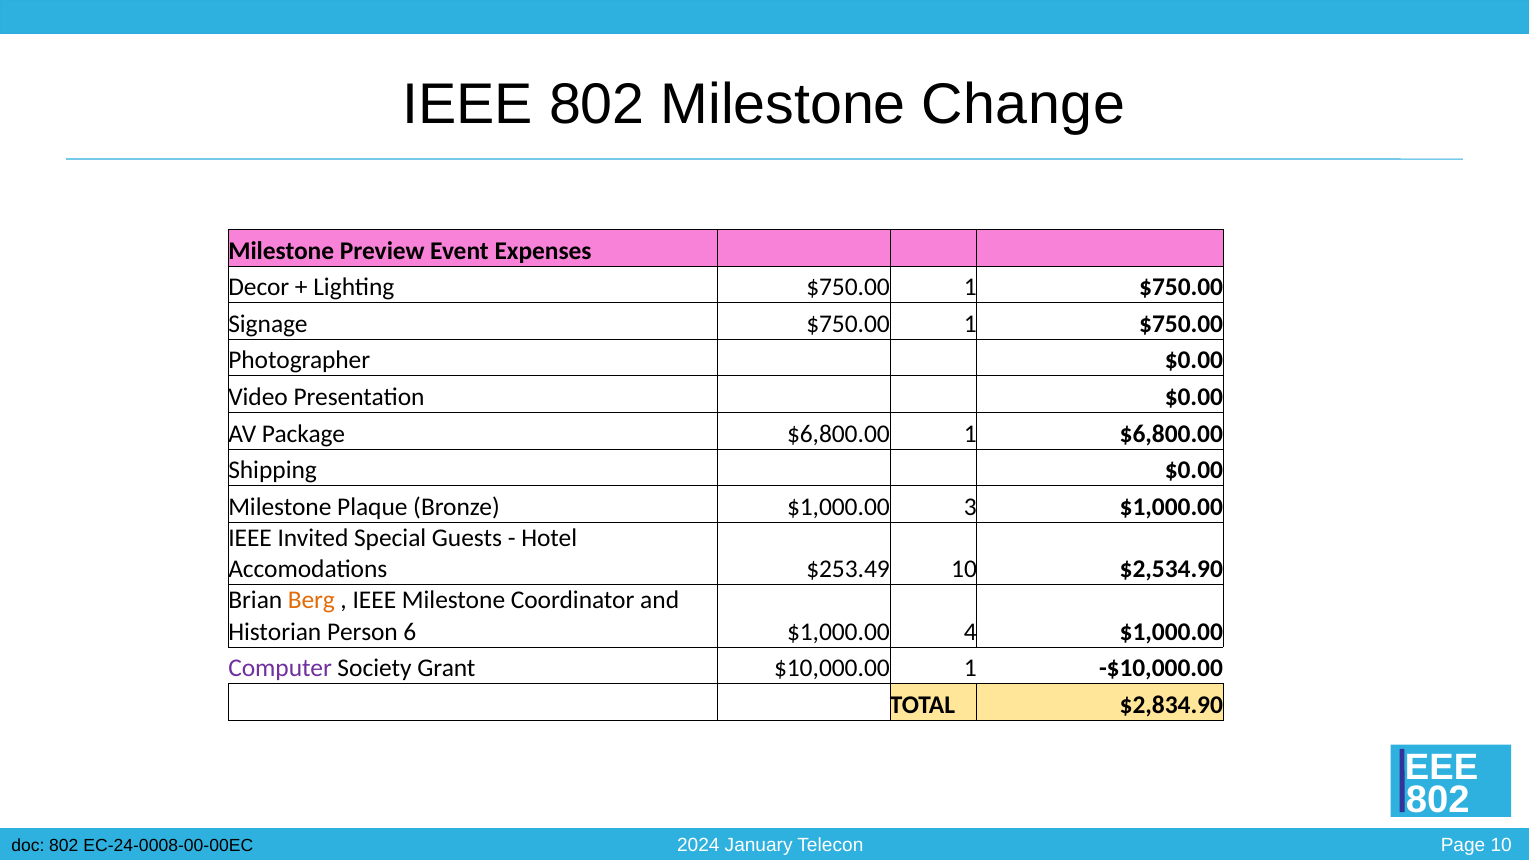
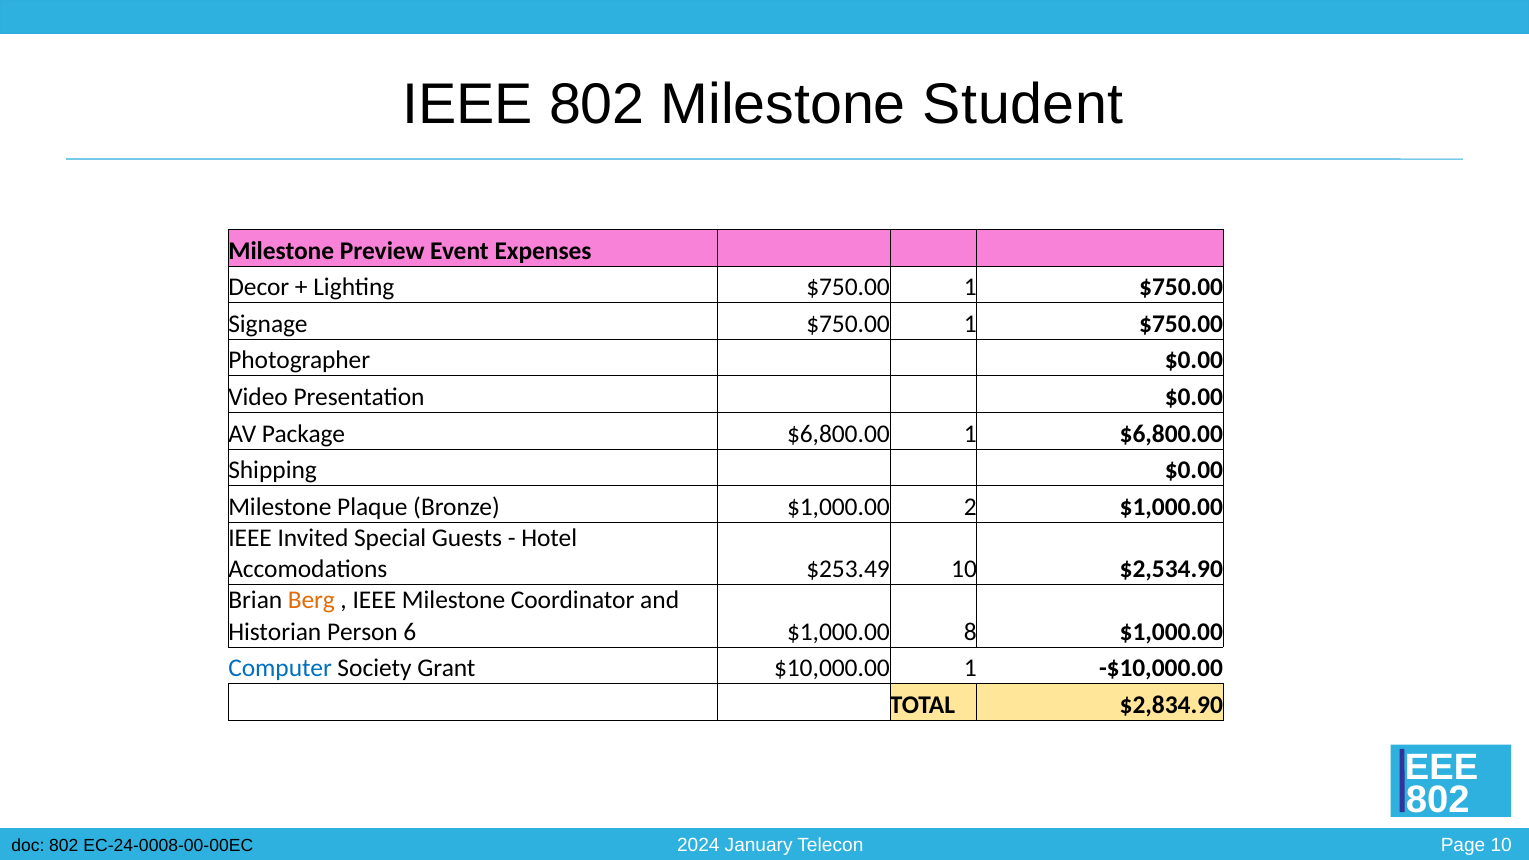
Change: Change -> Student (1023, 104)
3: 3 -> 2 (970, 507)
4: 4 -> 8 (970, 632)
Computer colour: purple -> blue (280, 668)
